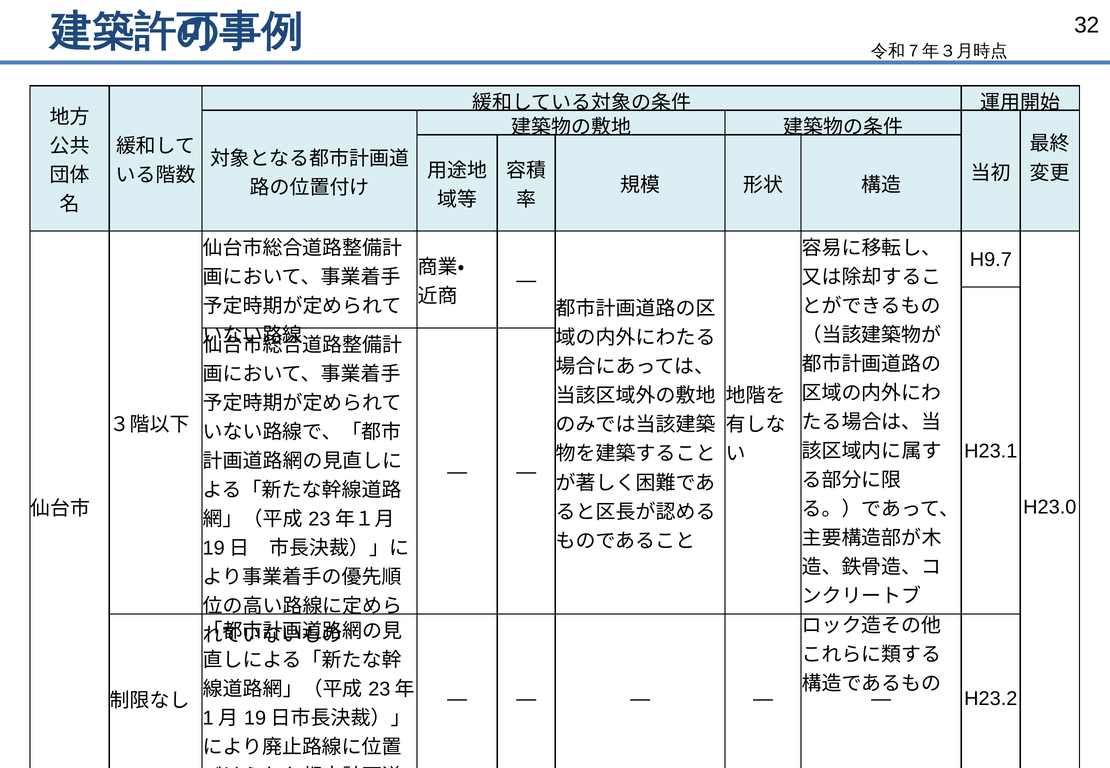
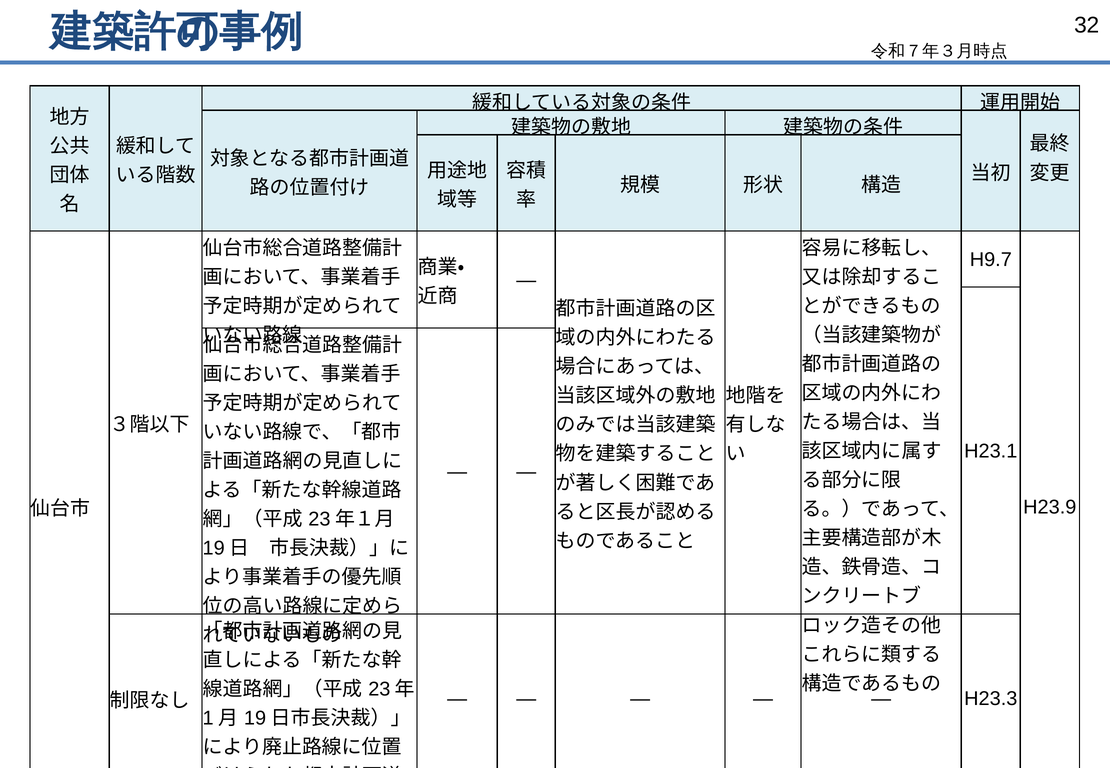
H23.0: H23.0 -> H23.9 (1050, 507)
H23.2: H23.2 -> H23.3 (991, 699)
